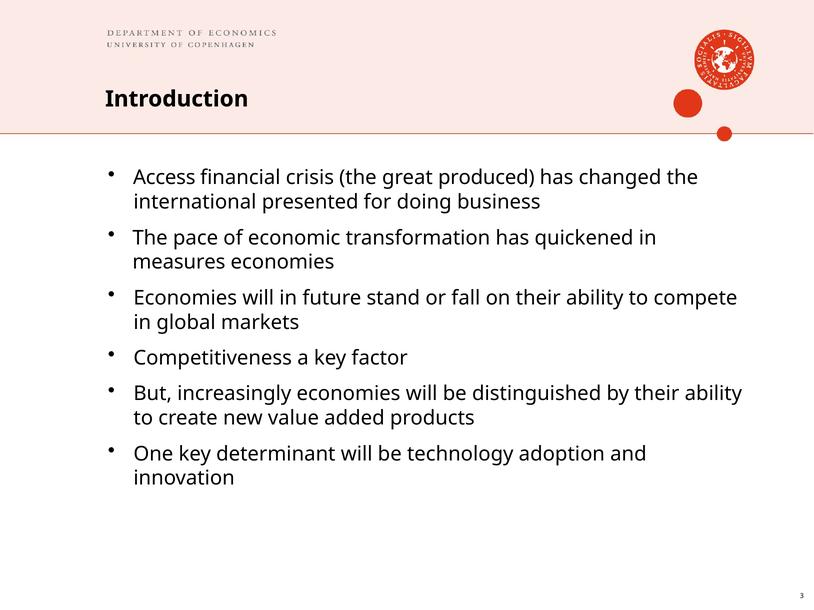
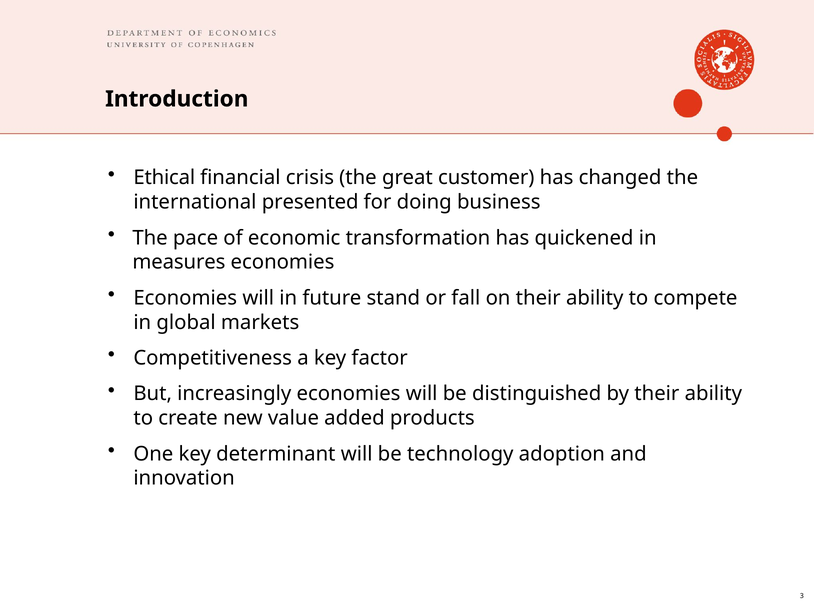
Access: Access -> Ethical (164, 178)
produced: produced -> customer (486, 178)
